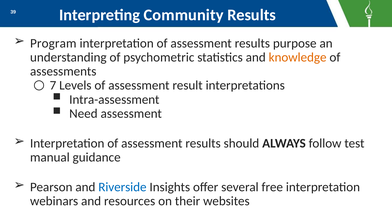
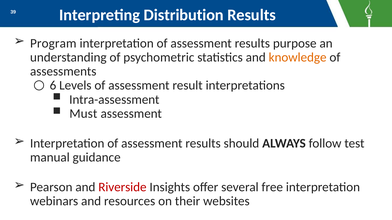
Community: Community -> Distribution (184, 15)
7: 7 -> 6 (53, 86)
Need: Need -> Must (83, 114)
Riverside colour: blue -> red (122, 188)
